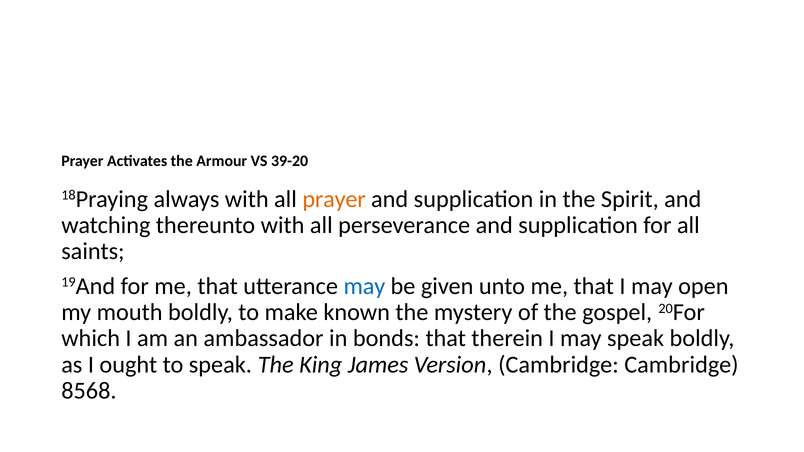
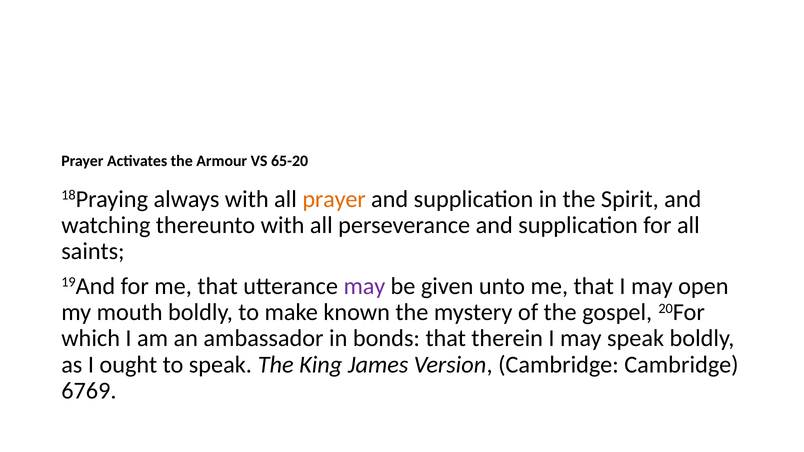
39-20: 39-20 -> 65-20 (290, 161)
may colour: blue -> purple (364, 286)
8568: 8568 -> 6769 (89, 391)
